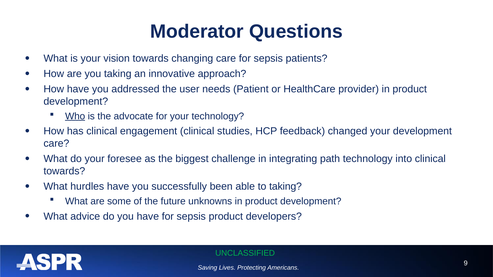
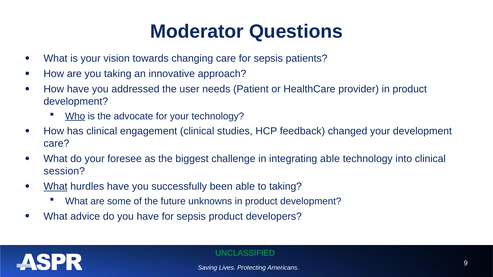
integrating path: path -> able (330, 159)
towards: towards -> session (64, 171)
What underline: none -> present (55, 187)
